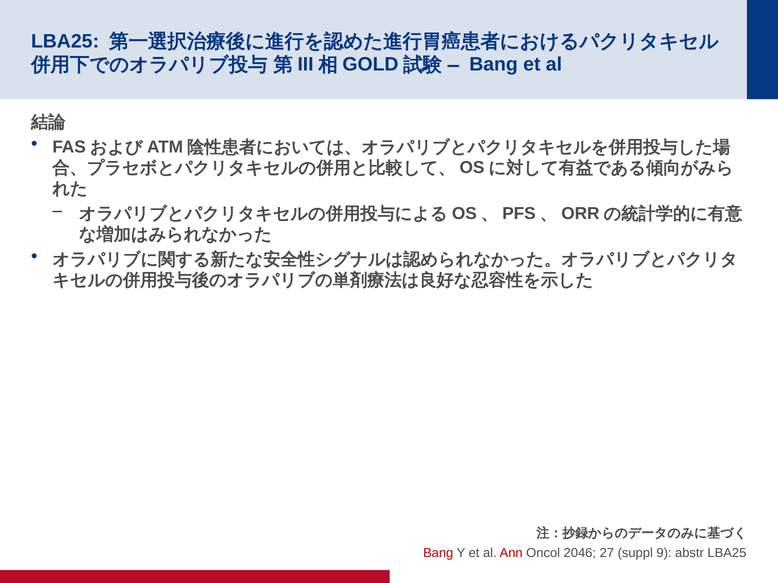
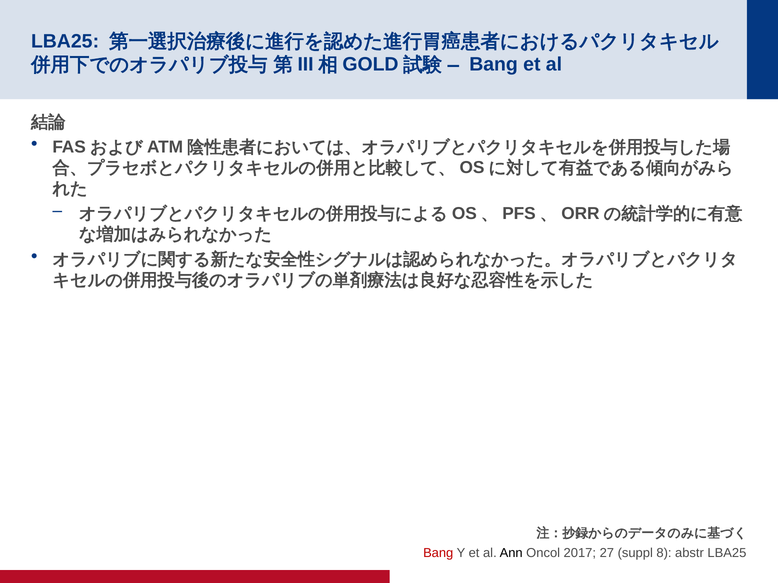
Ann colour: red -> black (511, 553)
2046: 2046 -> 2017 (580, 553)
9: 9 -> 8 (664, 553)
